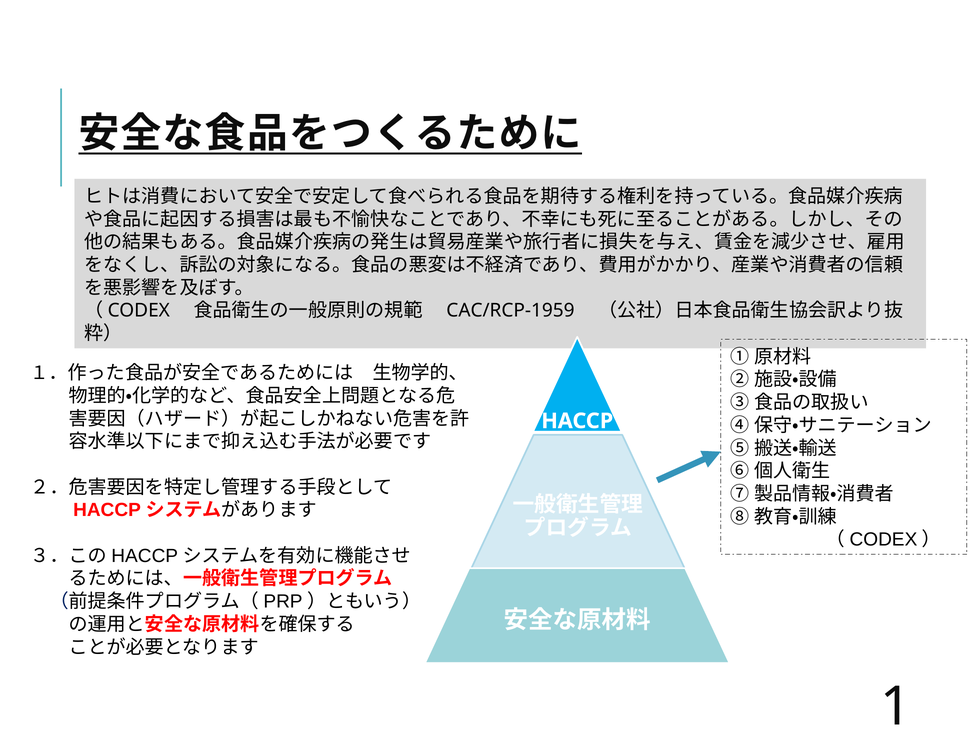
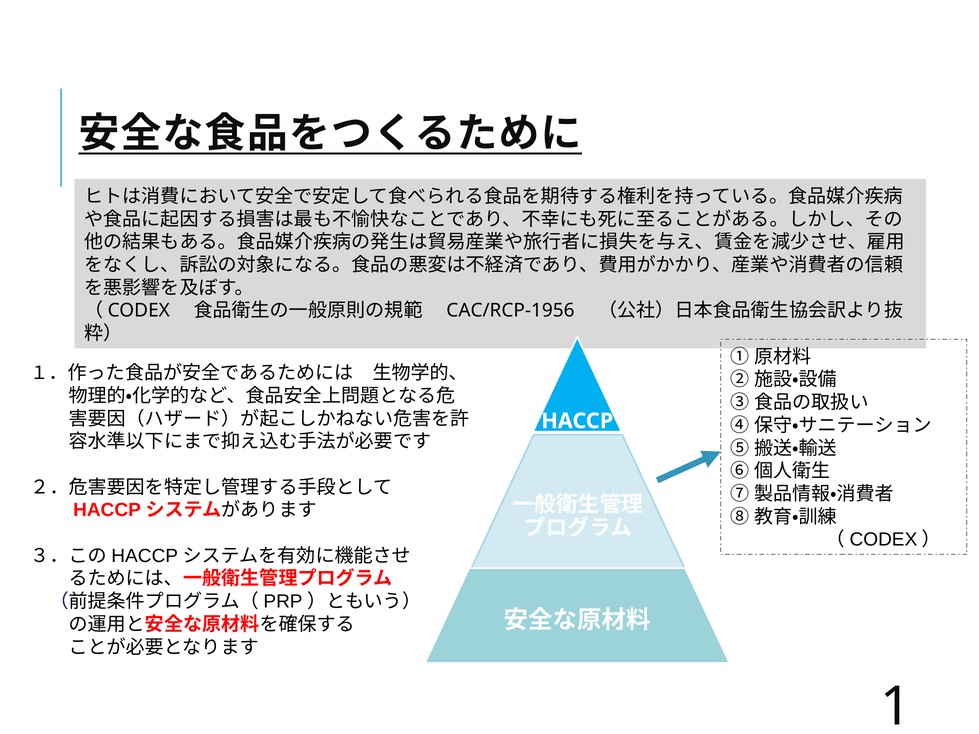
CAC/RCP-1959: CAC/RCP-1959 -> CAC/RCP-1956 (510, 311)
